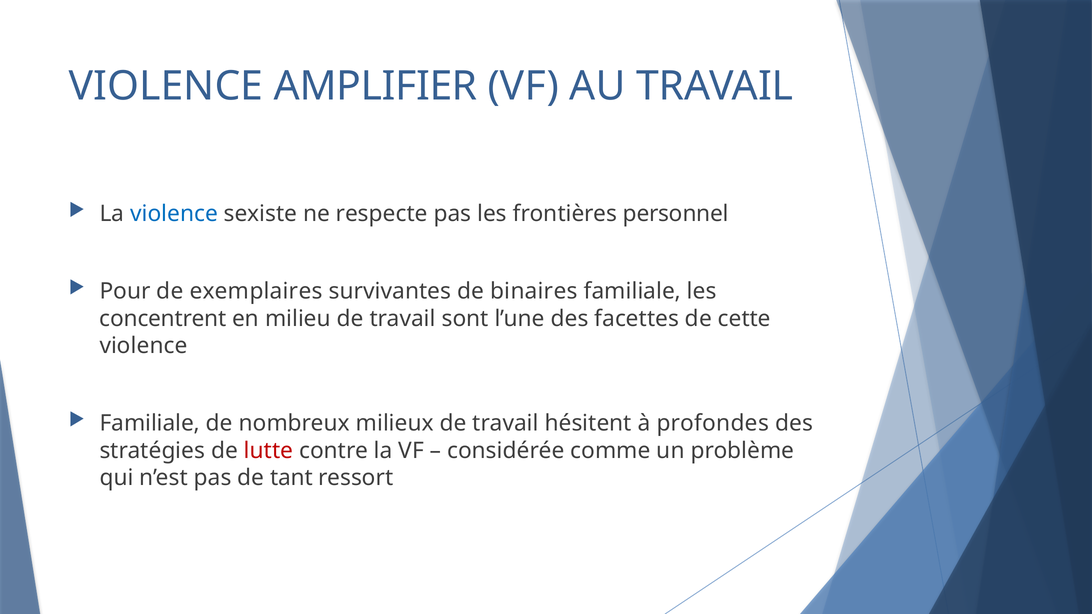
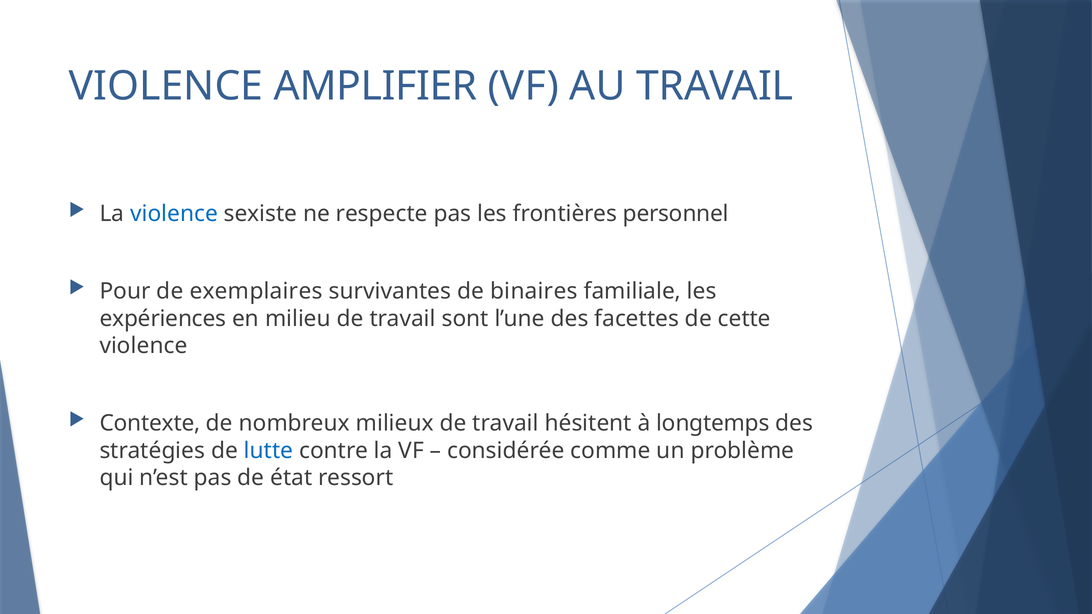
concentrent: concentrent -> expériences (163, 319)
Familiale: Familiale -> Contexte (150, 423)
profondes: profondes -> longtemps (713, 423)
lutte colour: red -> blue (268, 451)
tant: tant -> état (291, 478)
